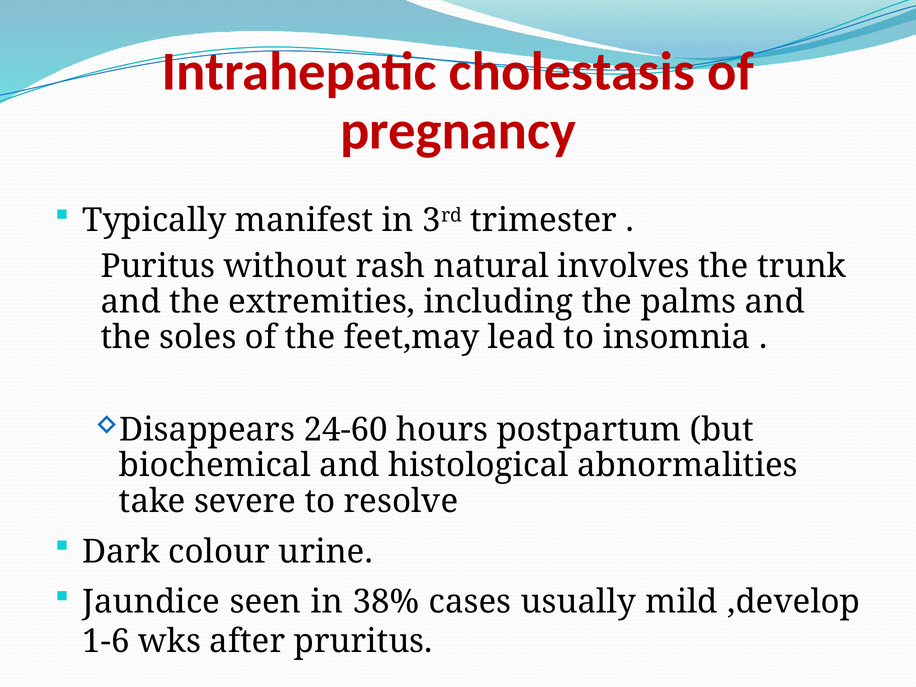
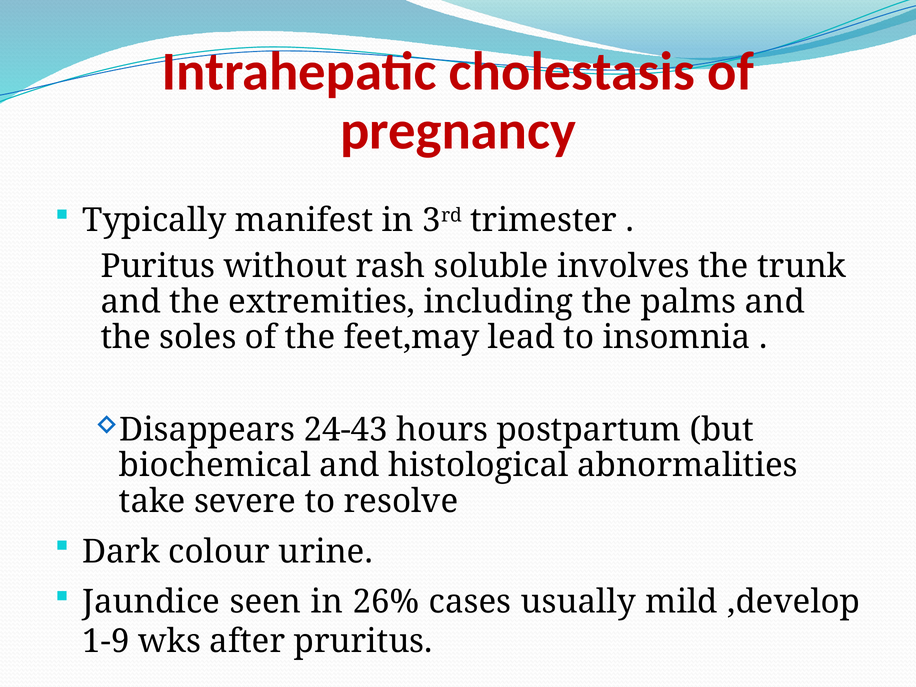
natural: natural -> soluble (491, 266)
24-60: 24-60 -> 24-43 (346, 430)
38%: 38% -> 26% (386, 602)
1-6: 1-6 -> 1-9 (106, 642)
